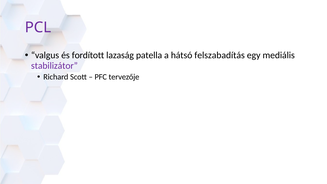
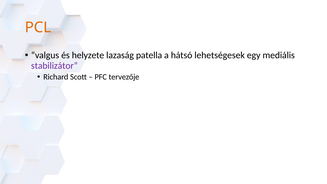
PCL colour: purple -> orange (38, 27)
fordított: fordított -> helyzete (88, 55)
felszabadítás: felszabadítás -> lehetségesek (220, 55)
